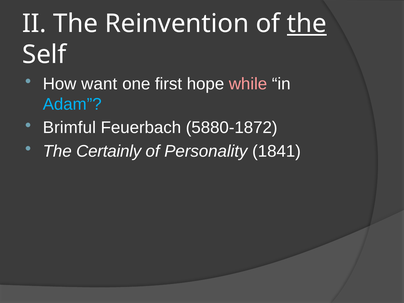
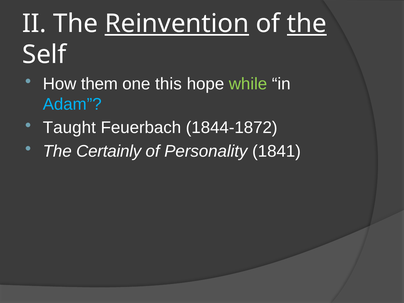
Reinvention underline: none -> present (177, 24)
want: want -> them (99, 84)
first: first -> this (168, 84)
while colour: pink -> light green (248, 84)
Brimful: Brimful -> Taught (69, 128)
5880-1872: 5880-1872 -> 1844-1872 (232, 128)
